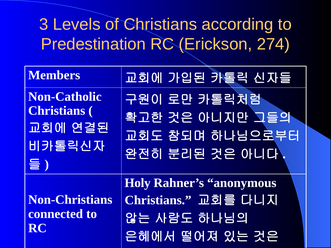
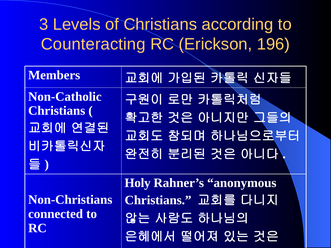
Predestination: Predestination -> Counteracting (93, 44)
274: 274 -> 196 (273, 44)
